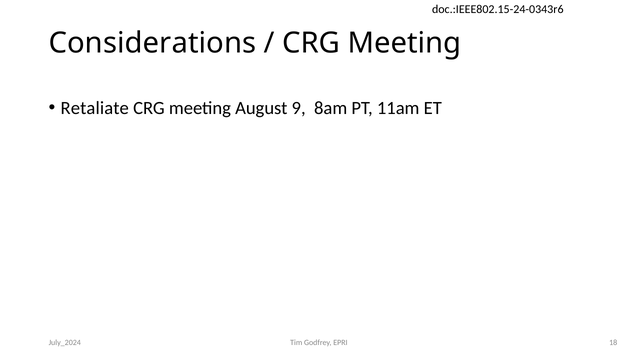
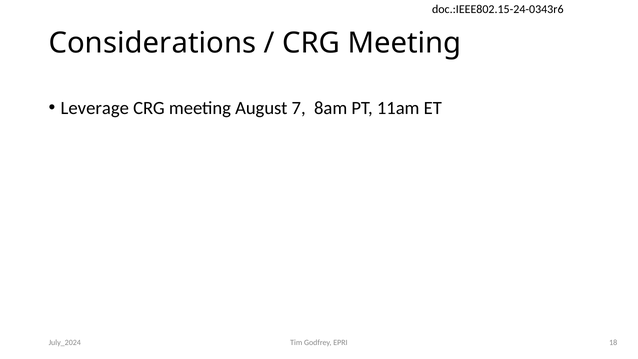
Retaliate: Retaliate -> Leverage (95, 108)
9: 9 -> 7 (299, 108)
